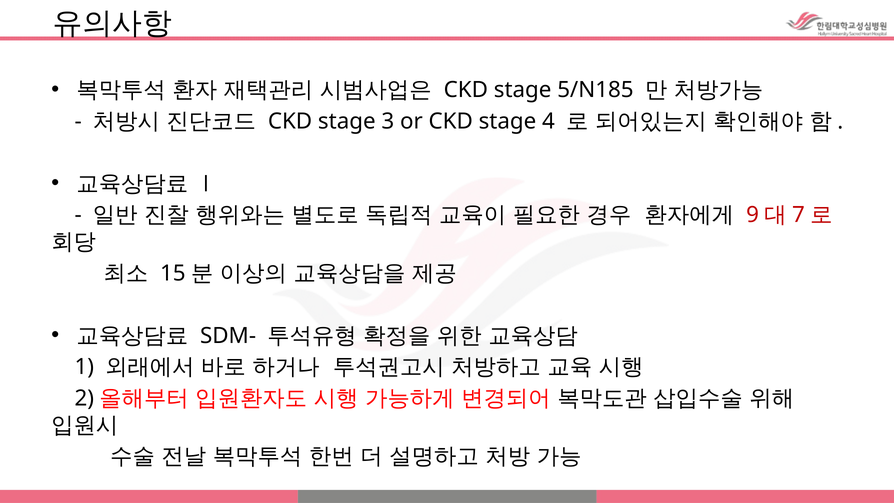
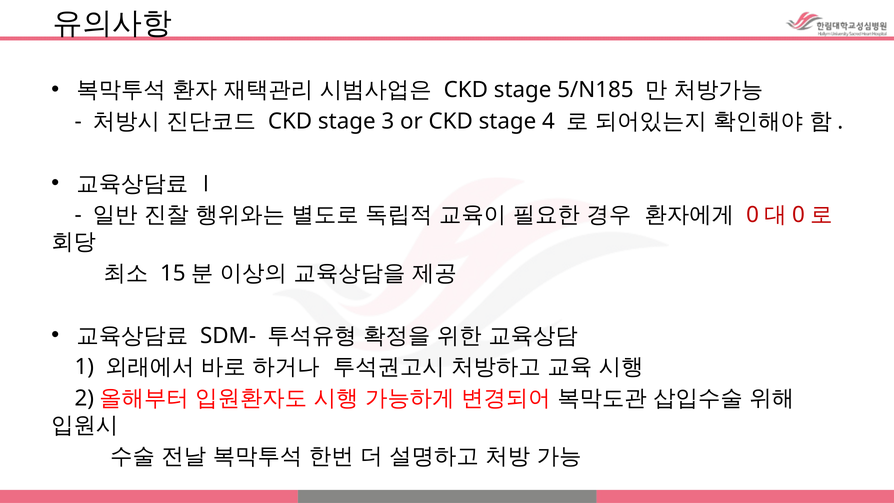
9: 9 -> 0 (753, 215)
7: 7 -> 0 (798, 215)
